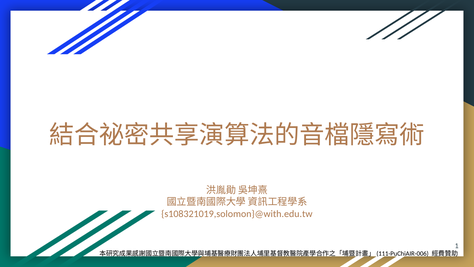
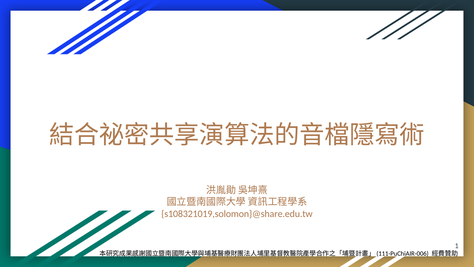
s108321019,solomon}@with.edu.tw: s108321019,solomon}@with.edu.tw -> s108321019,solomon}@share.edu.tw (237, 214)
